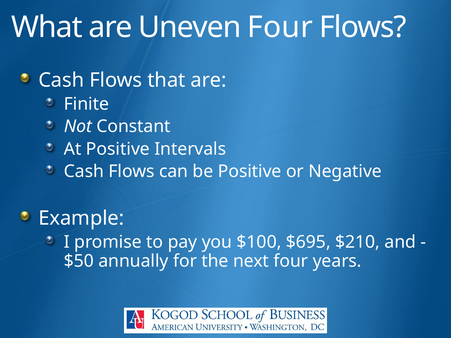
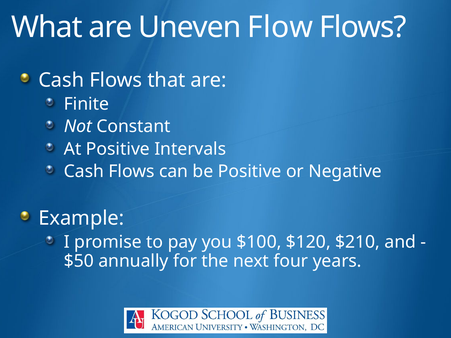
Uneven Four: Four -> Flow (280, 27)
$695: $695 -> $120 (308, 242)
